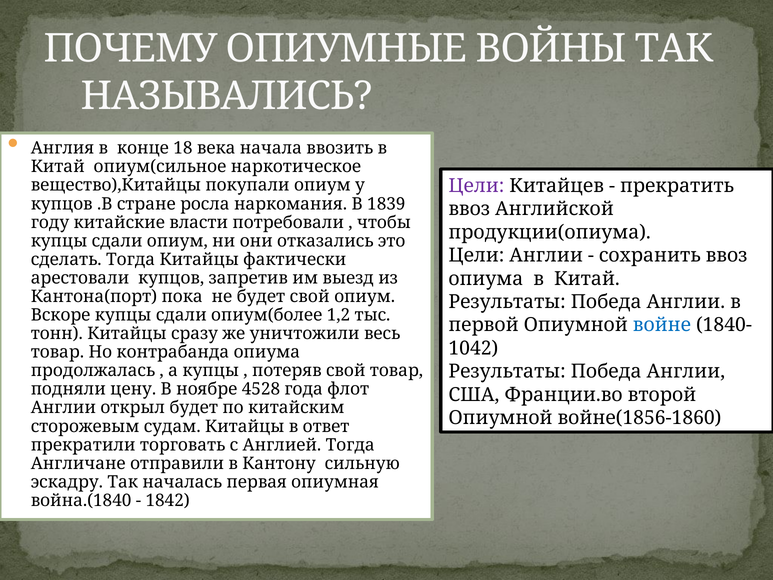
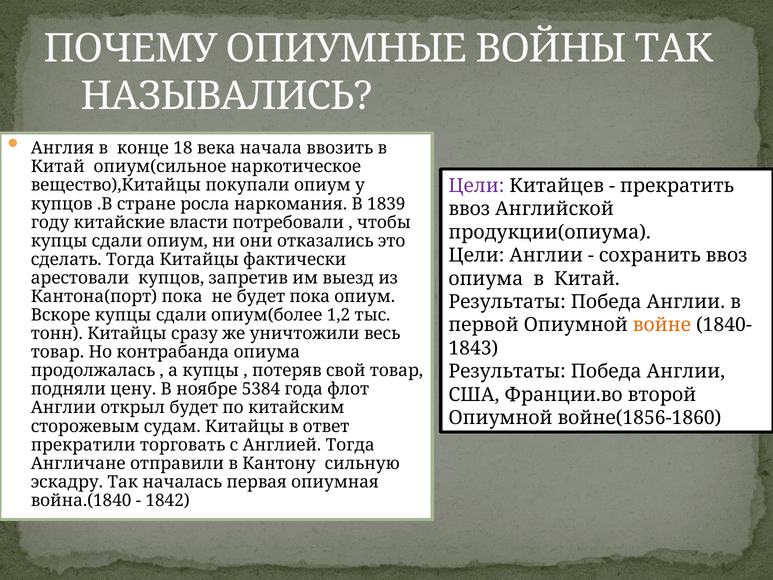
будет свой: свой -> пока (310, 296)
войне colour: blue -> orange (662, 325)
1042: 1042 -> 1843 (473, 348)
4528: 4528 -> 5384 (261, 389)
